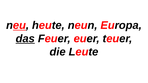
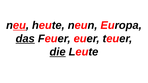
die underline: none -> present (58, 52)
